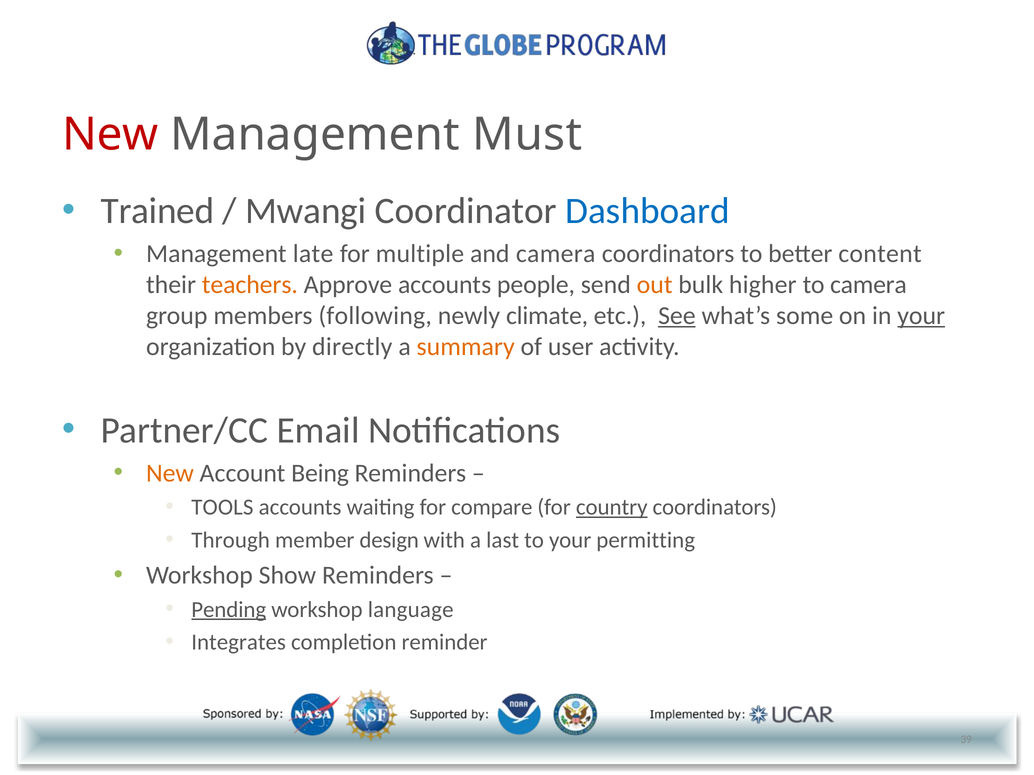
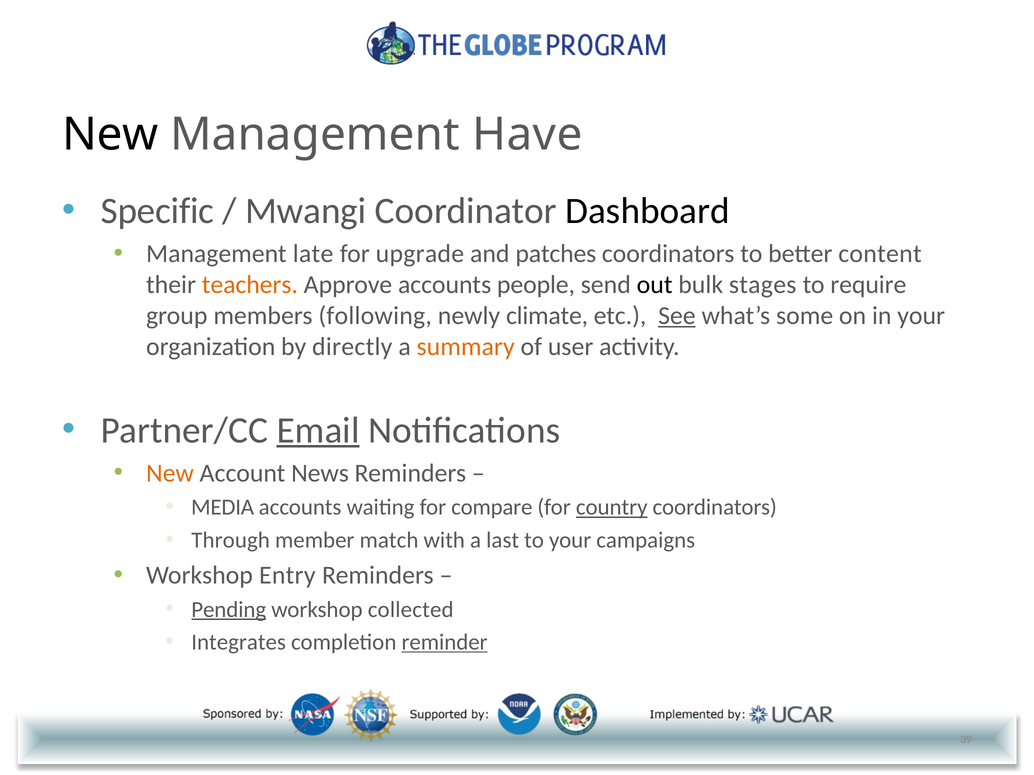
New colour: red -> black (110, 135)
Must: Must -> Have (527, 135)
Trained: Trained -> Specific (157, 211)
Dashboard colour: blue -> black (647, 211)
multiple: multiple -> upgrade (420, 254)
and camera: camera -> patches (556, 254)
out colour: orange -> black (655, 285)
higher: higher -> stages (763, 285)
to camera: camera -> require (868, 285)
your underline: present -> none (921, 316)
Email underline: none -> present (318, 431)
Being: Being -> News (320, 473)
TOOLS: TOOLS -> MEDIA (223, 508)
design: design -> match (389, 540)
permitting: permitting -> campaigns (646, 540)
Show: Show -> Entry (287, 576)
language: language -> collected (411, 610)
reminder underline: none -> present (445, 643)
